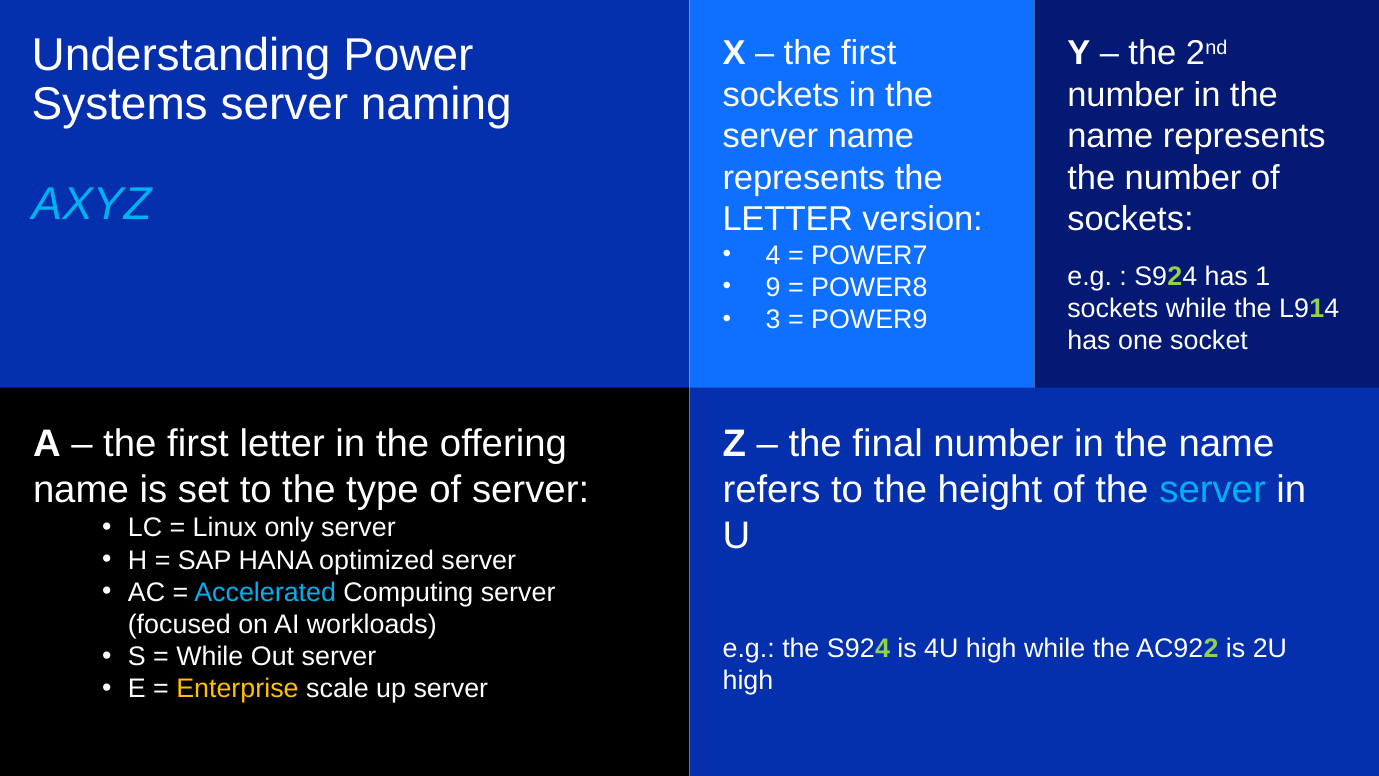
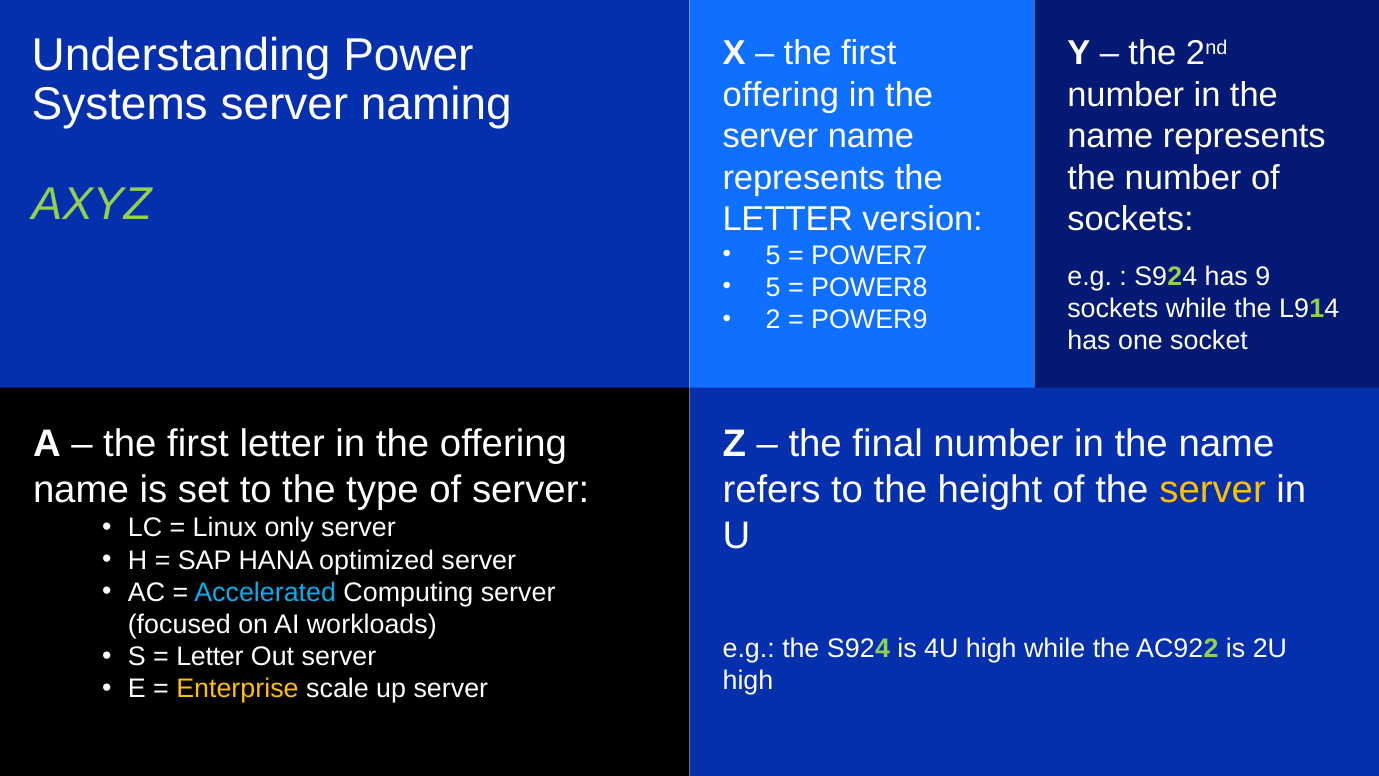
sockets: sockets -> offering (781, 95)
AXYZ colour: light blue -> light green (92, 204)
4: 4 -> 5 (773, 255)
1: 1 -> 9 (1263, 276)
9: 9 -> 5 (773, 287)
3: 3 -> 2 (773, 320)
server colour: light blue -> yellow (1213, 490)
While: While -> Letter (210, 657)
